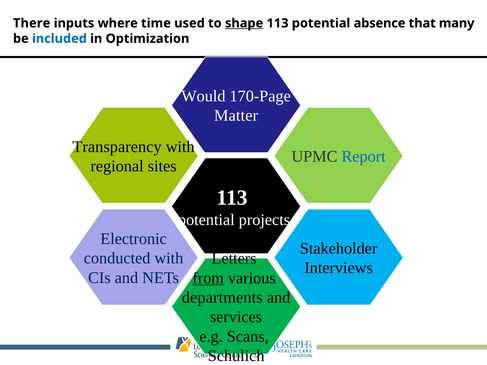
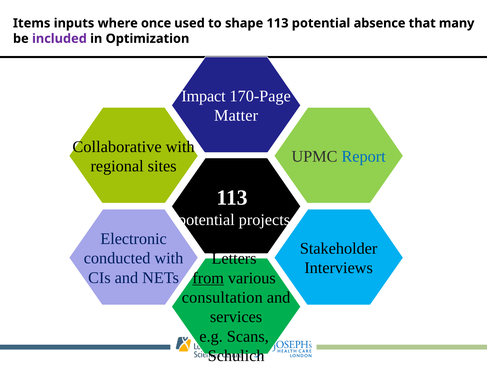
There: There -> Items (32, 23)
time: time -> once (156, 23)
shape underline: present -> none (244, 23)
included colour: blue -> purple (59, 39)
Would: Would -> Impact (203, 96)
Transparency: Transparency -> Collaborative (117, 147)
departments: departments -> consultation (222, 298)
